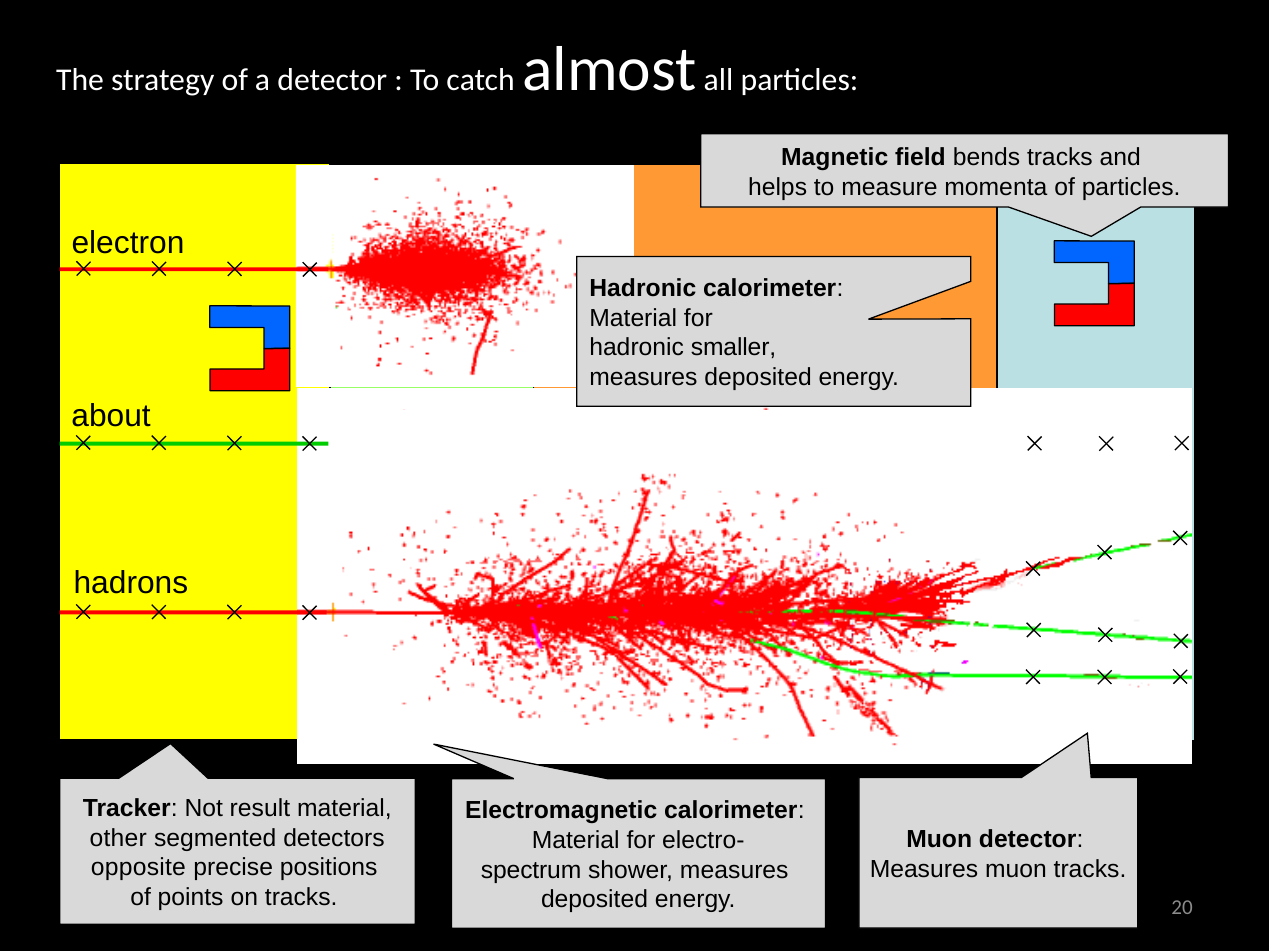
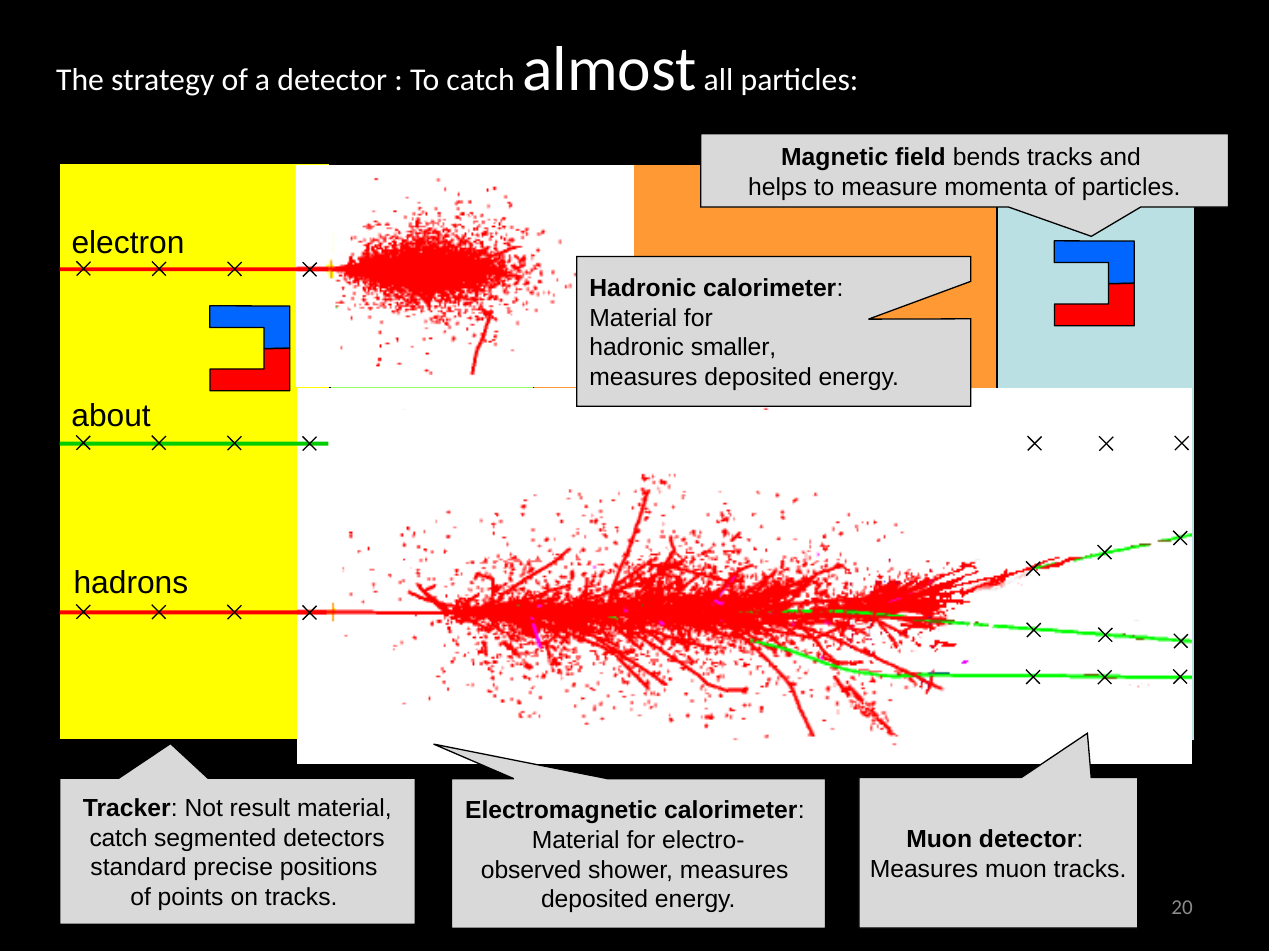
other: other -> catch (119, 839)
opposite: opposite -> standard (139, 868)
spectrum: spectrum -> observed (531, 871)
